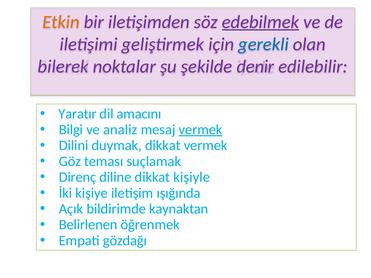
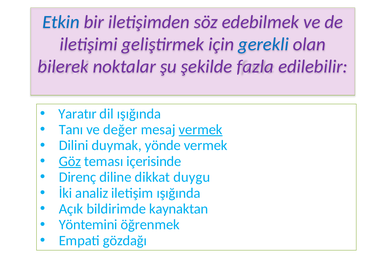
Etkin colour: orange -> blue (61, 22)
edebilmek underline: present -> none (260, 22)
denir: denir -> fazla (255, 66)
dil amacını: amacını -> ışığında (139, 114)
Bilgi: Bilgi -> Tanı (71, 130)
analiz: analiz -> değer (120, 130)
duymak dikkat: dikkat -> yönde (163, 146)
Göz underline: none -> present (70, 161)
suçlamak: suçlamak -> içerisinde (154, 161)
kişiyle: kişiyle -> duygu (192, 177)
kişiye: kişiye -> analiz (92, 193)
Belirlenen: Belirlenen -> Yöntemini (88, 225)
